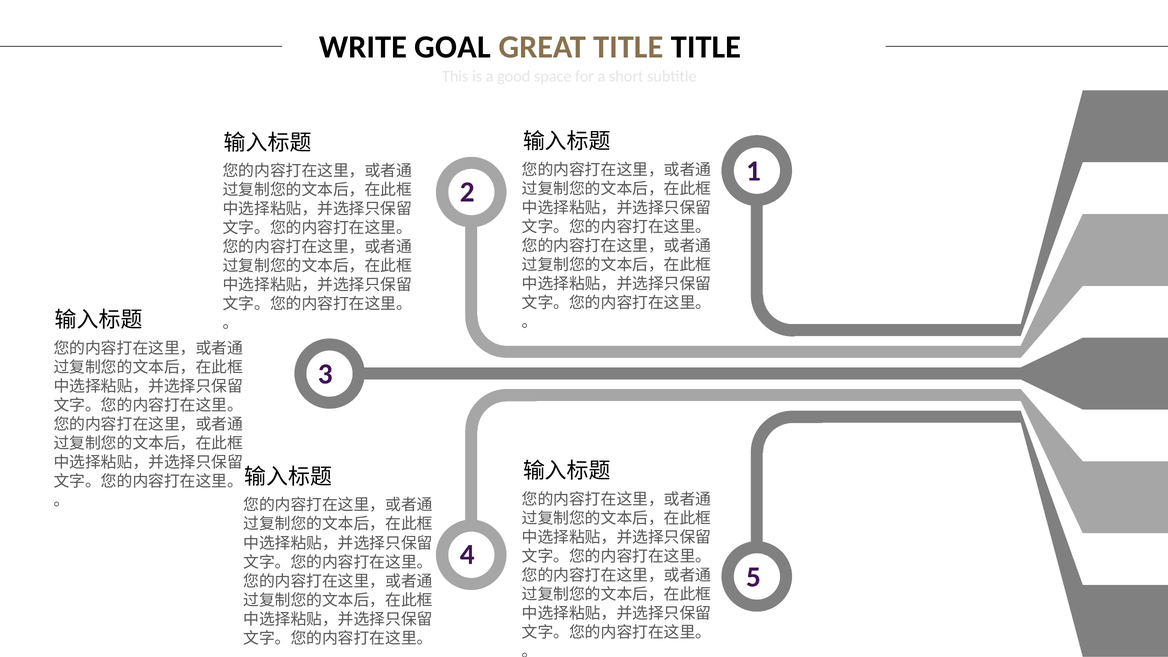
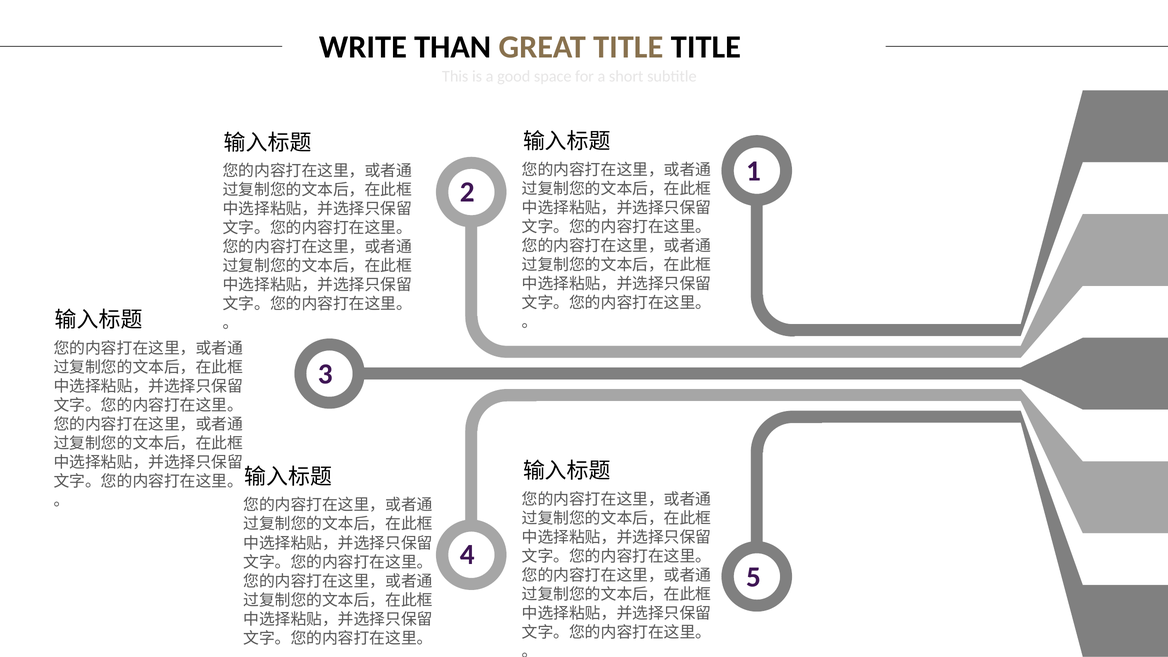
GOAL: GOAL -> THAN (453, 47)
